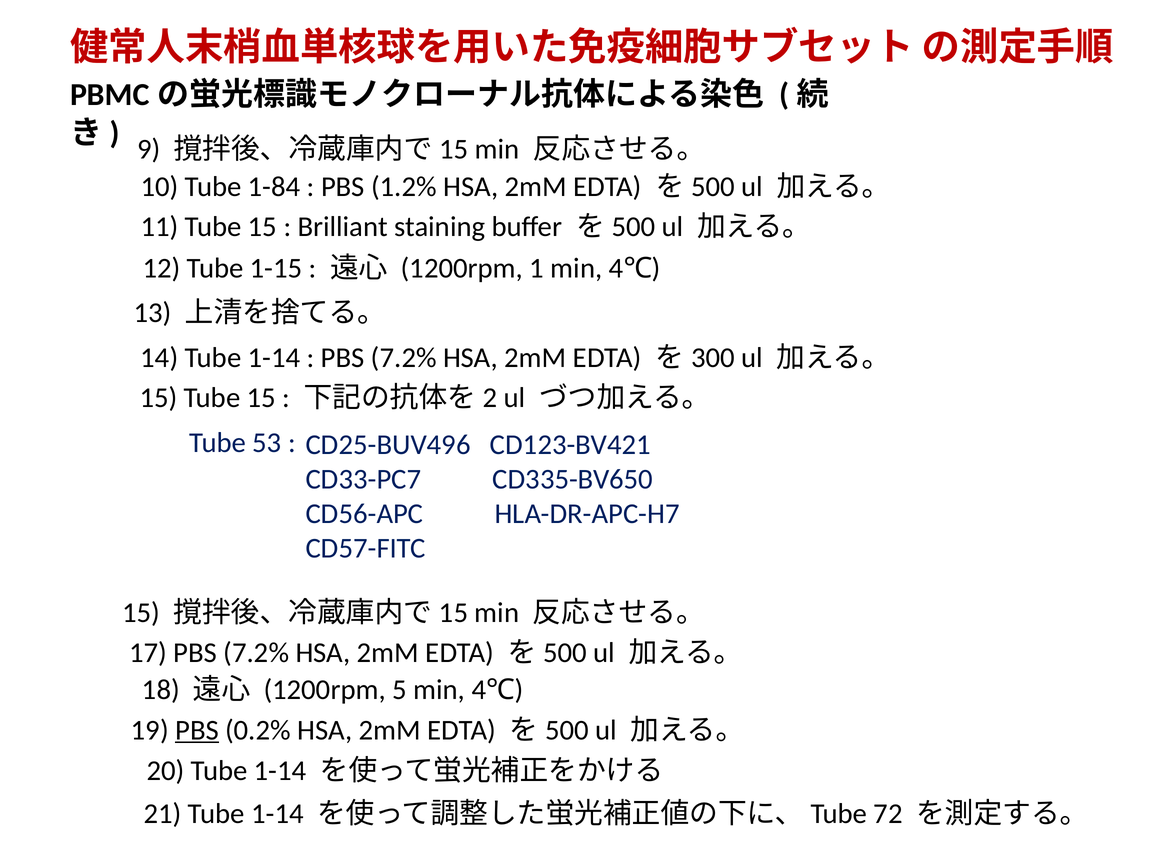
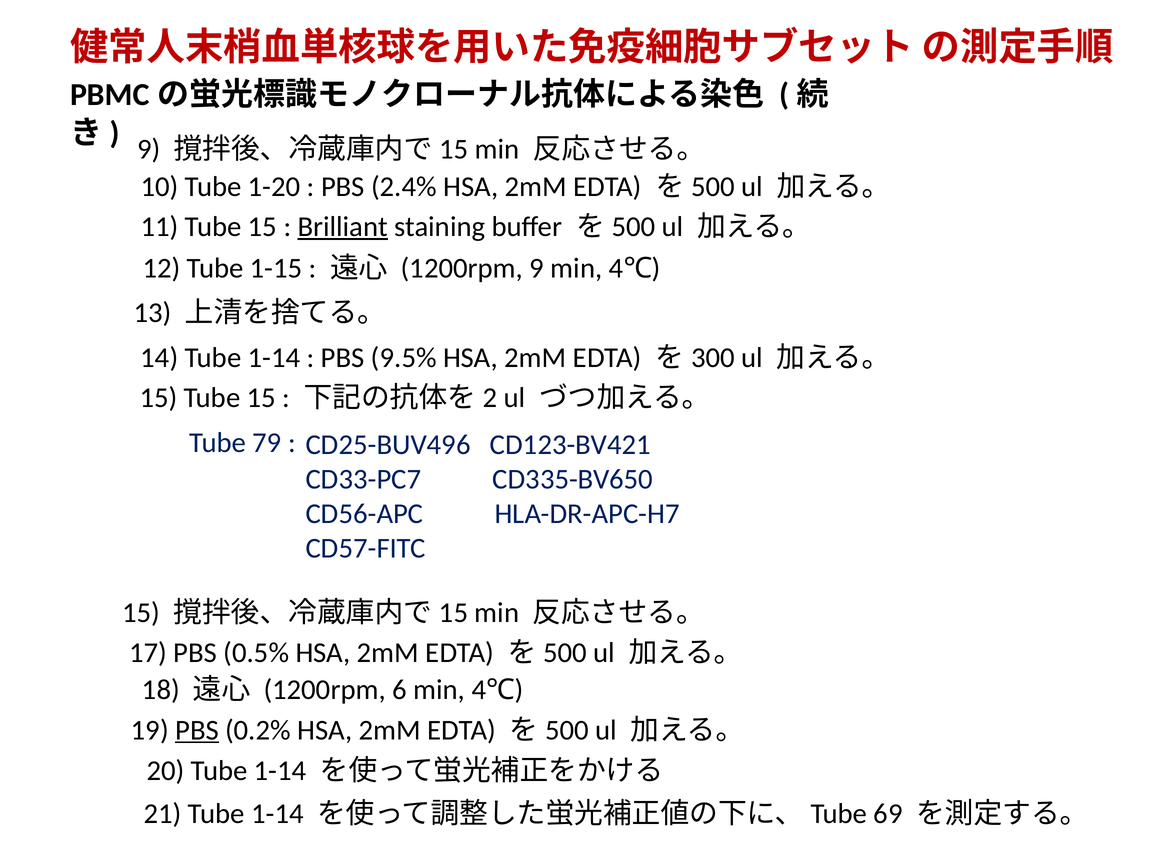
1-84: 1-84 -> 1-20 (274, 187)
1.2%: 1.2% -> 2.4% (404, 187)
Brilliant underline: none -> present (343, 227)
1200rpm 1: 1 -> 9 (537, 268)
7.2%: 7.2% -> 9.5% (404, 358)
53: 53 -> 79 (267, 443)
17 PBS 7.2%: 7.2% -> 0.5% (256, 653)
5: 5 -> 6 (399, 690)
72: 72 -> 69 (888, 814)
